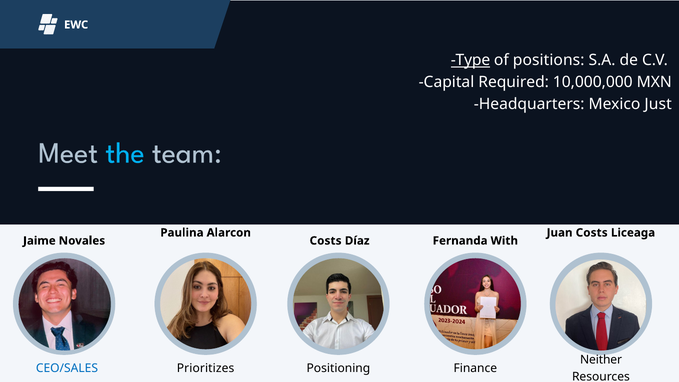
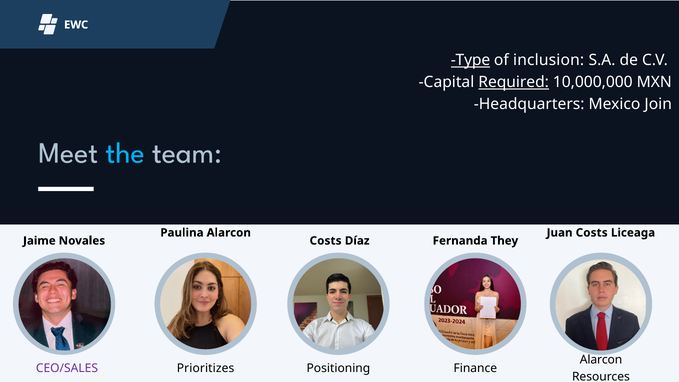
positions: positions -> inclusion (549, 60)
Required underline: none -> present (514, 82)
Just: Just -> Join (658, 104)
With: With -> They (504, 241)
Neither: Neither -> Alarcon (601, 360)
CEO/SALES colour: blue -> purple (67, 368)
